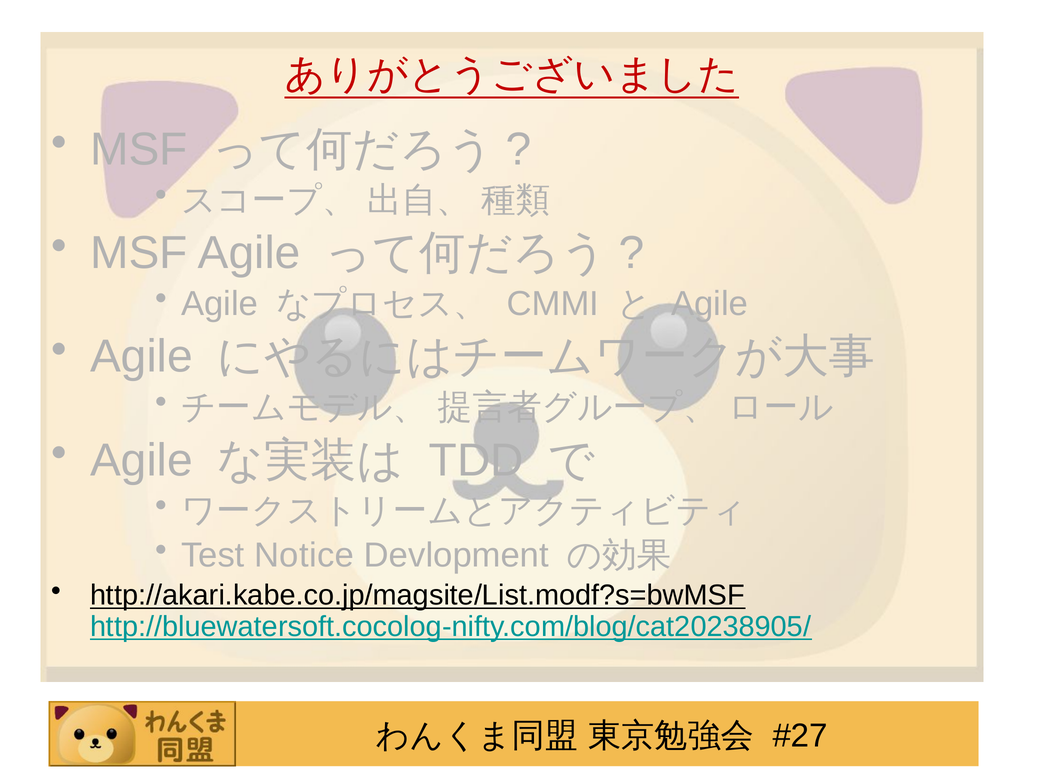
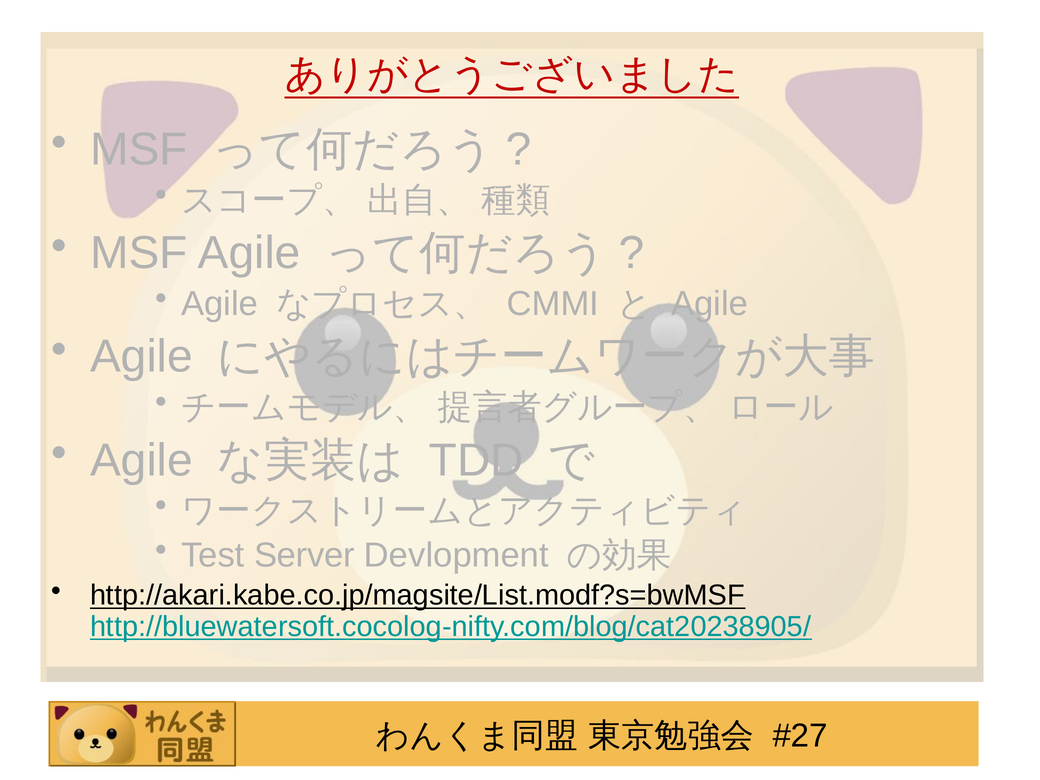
Notice: Notice -> Server (304, 555)
